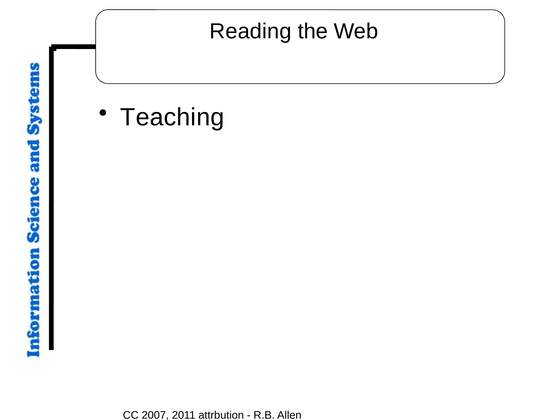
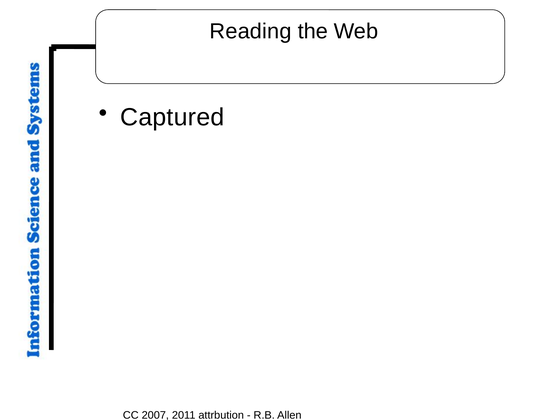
Teaching: Teaching -> Captured (172, 117)
